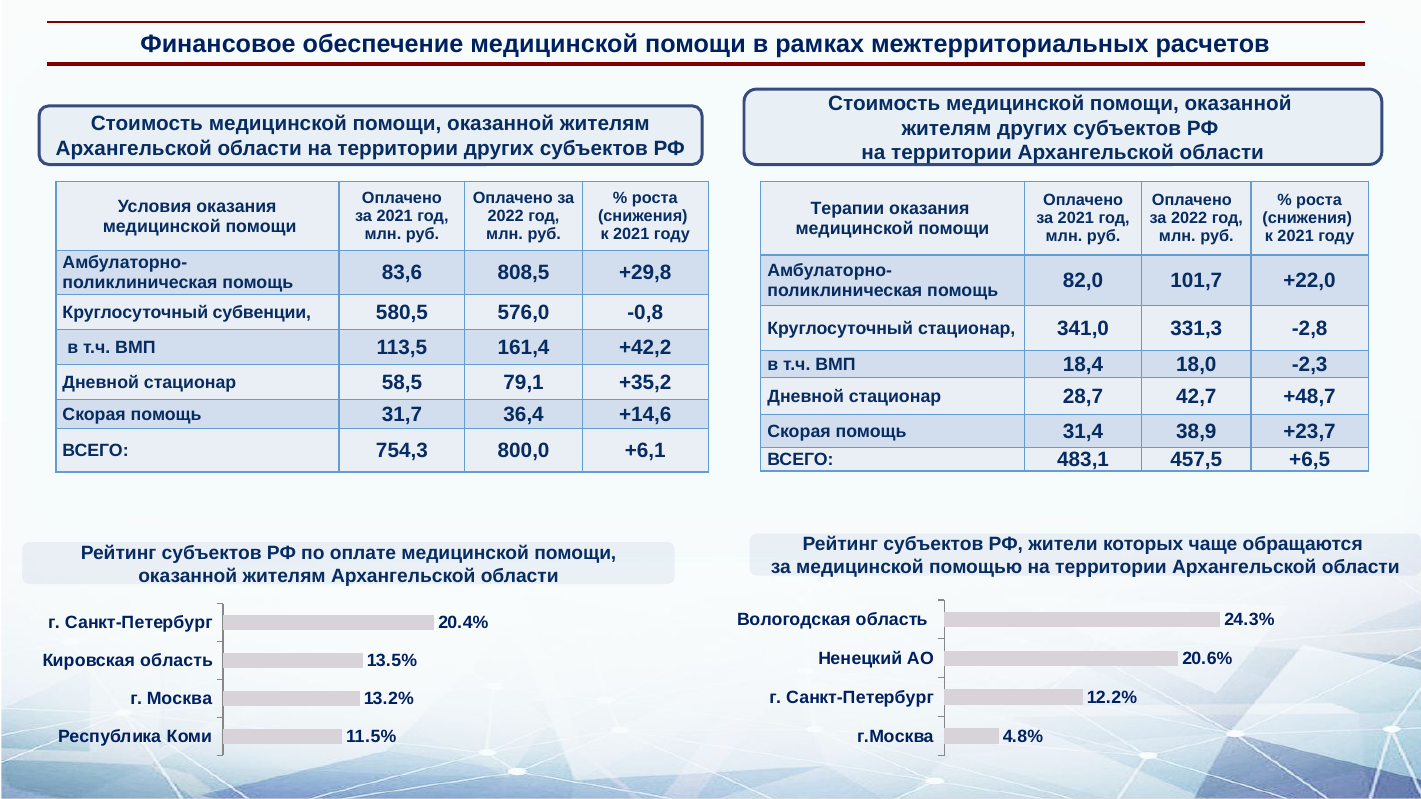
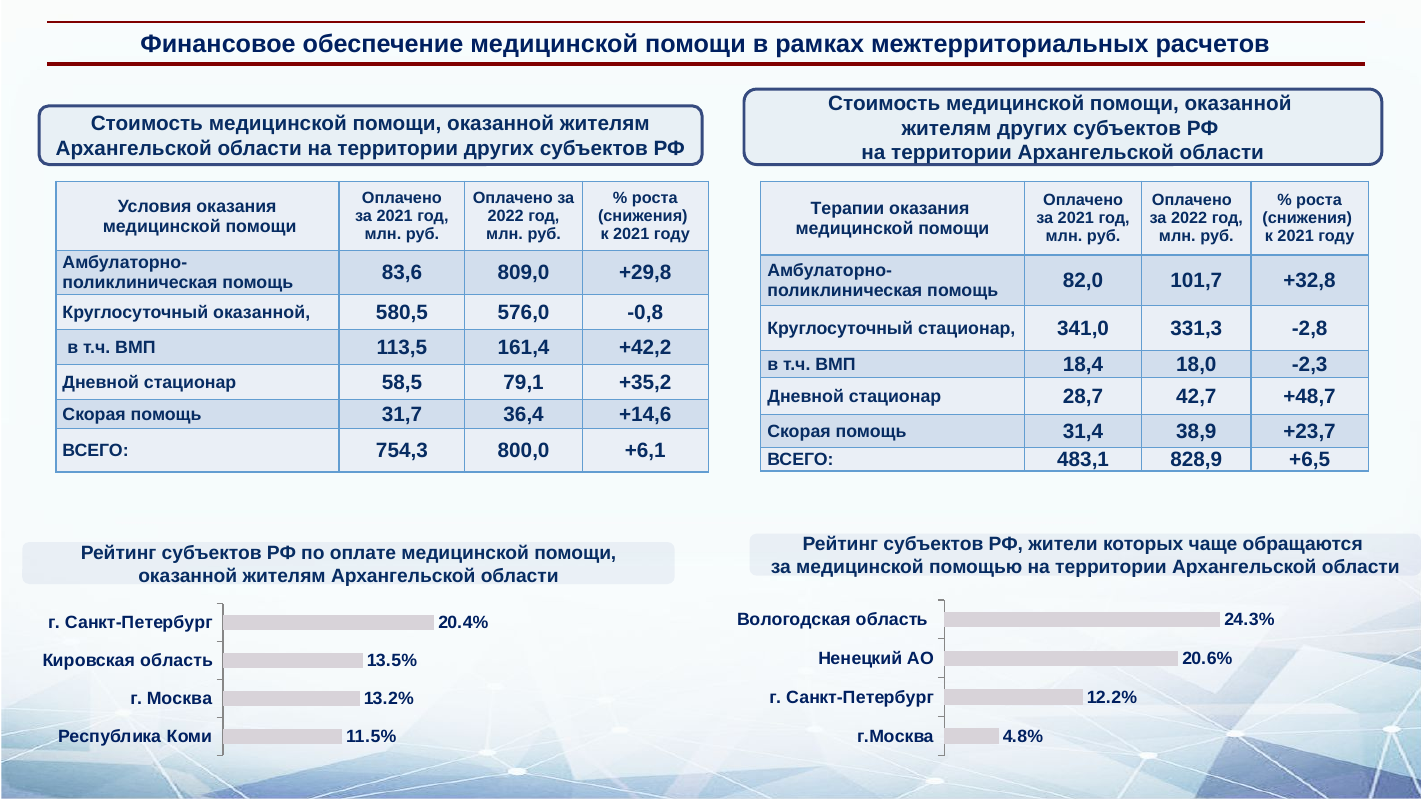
808,5: 808,5 -> 809,0 (524, 273)
+22,0: +22,0 -> +32,8 (1310, 281)
Круглосуточный субвенции: субвенции -> оказанной (262, 313)
457,5: 457,5 -> 828,9 (1196, 460)
